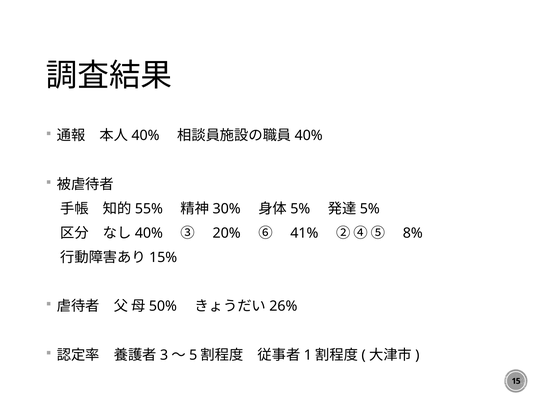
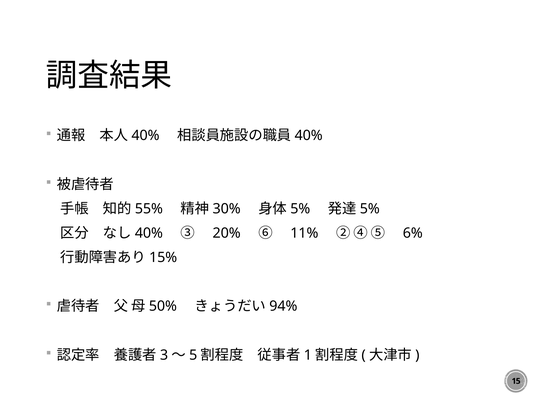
41%: 41% -> 11% (304, 234)
8%: 8% -> 6% (413, 234)
26%: 26% -> 94% (283, 307)
